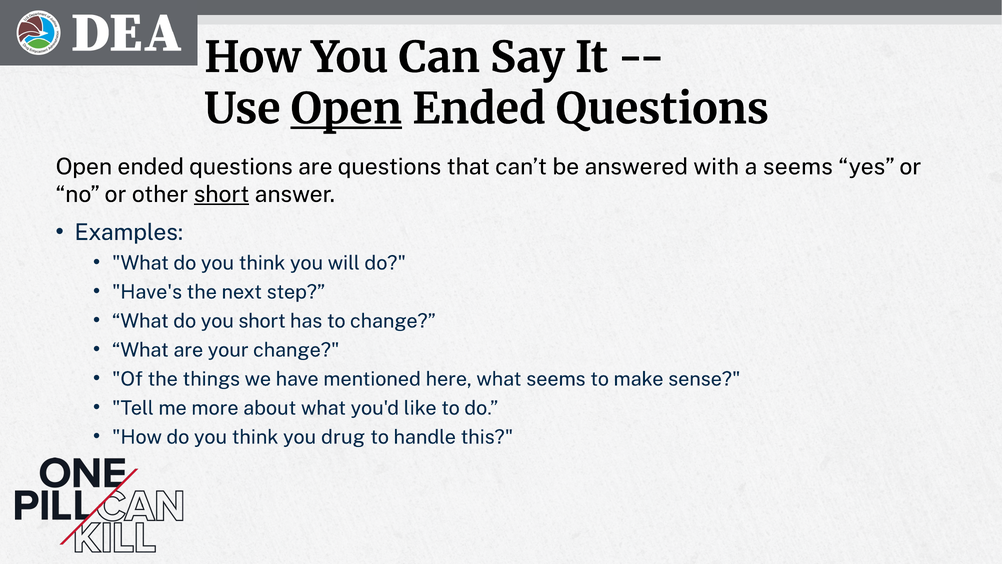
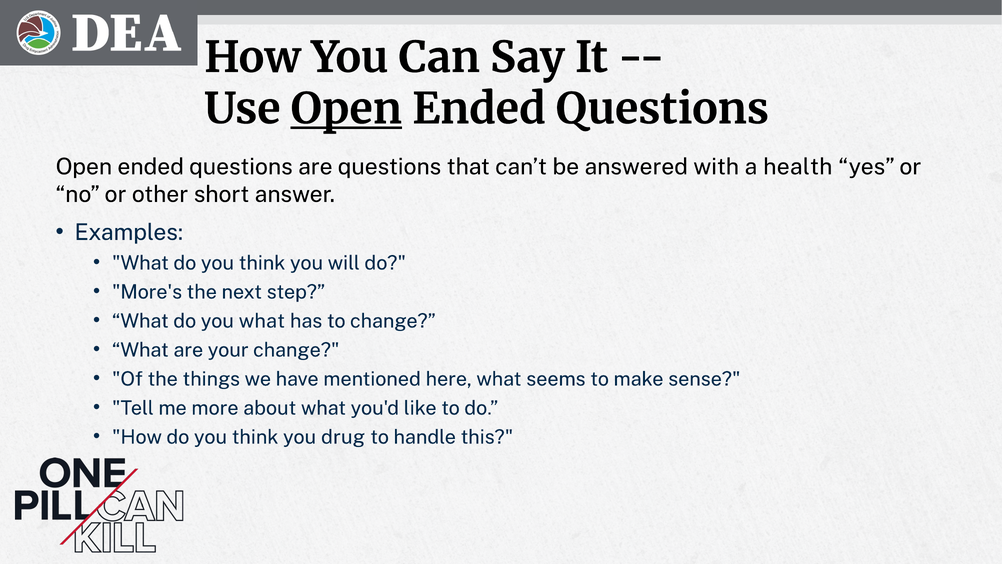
a seems: seems -> health (798, 167)
short underline: present -> none (222, 194)
Have's: Have's -> More's (147, 292)
you short: short -> what (262, 321)
